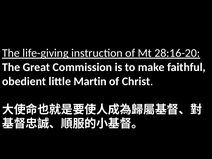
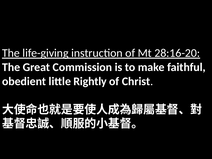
Martin: Martin -> Rightly (90, 81)
